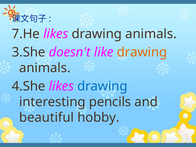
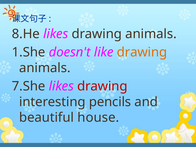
7.He: 7.He -> 8.He (26, 34)
3.She: 3.She -> 1.She (29, 52)
4.She: 4.She -> 7.She (29, 86)
drawing colour: blue -> red (102, 86)
hobby: hobby -> house (98, 118)
